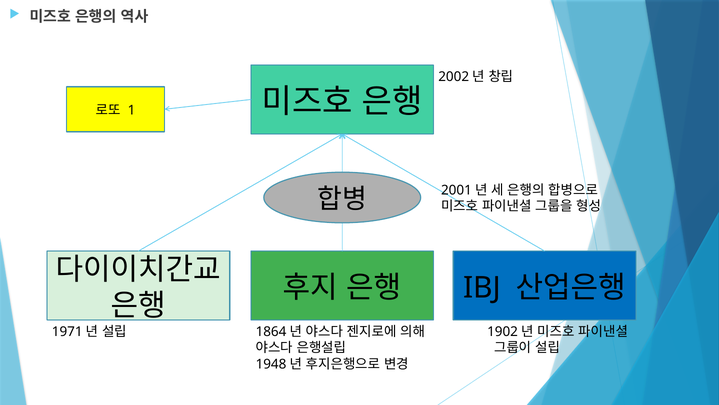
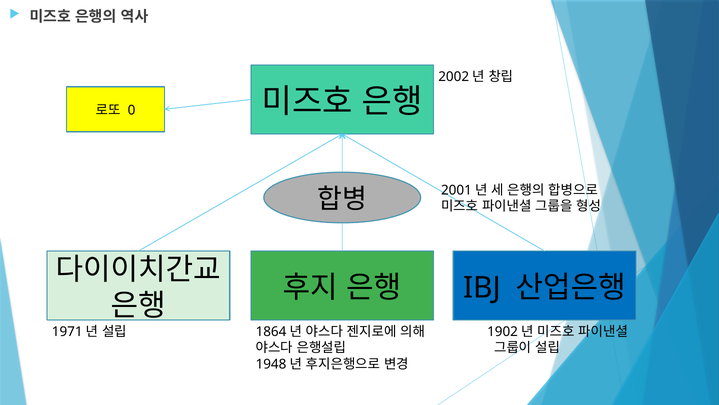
1: 1 -> 0 (132, 110)
